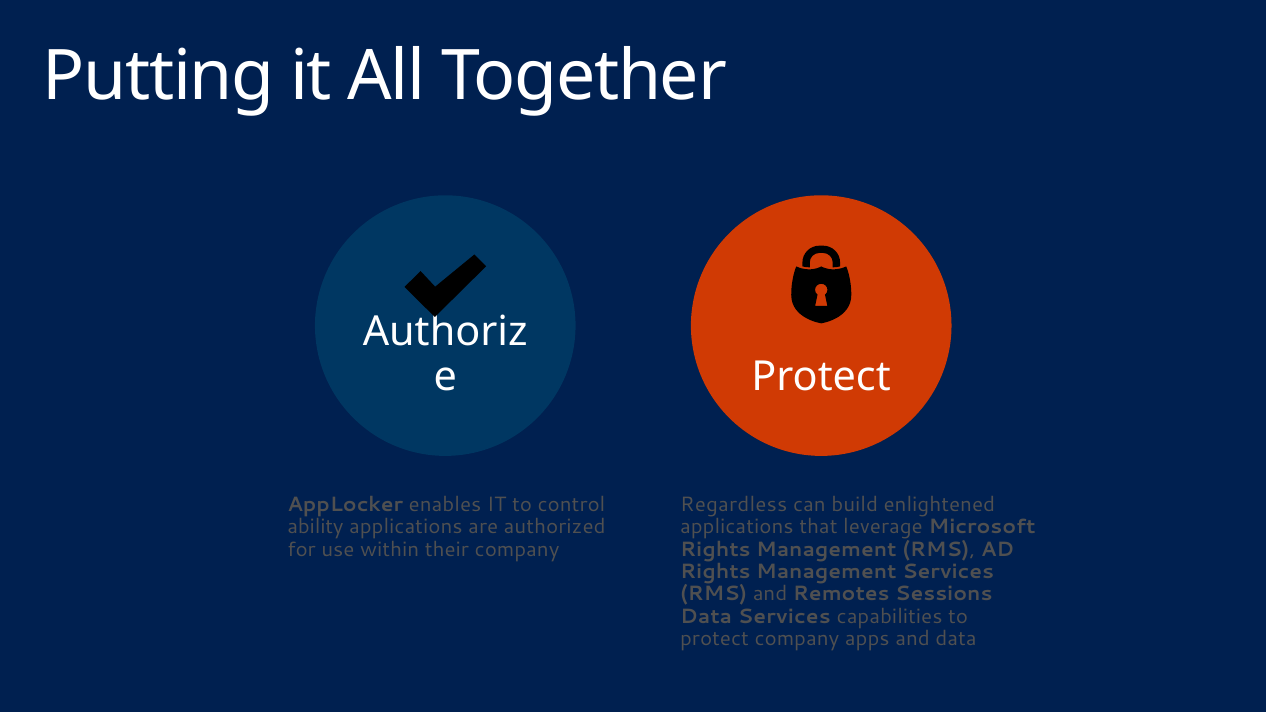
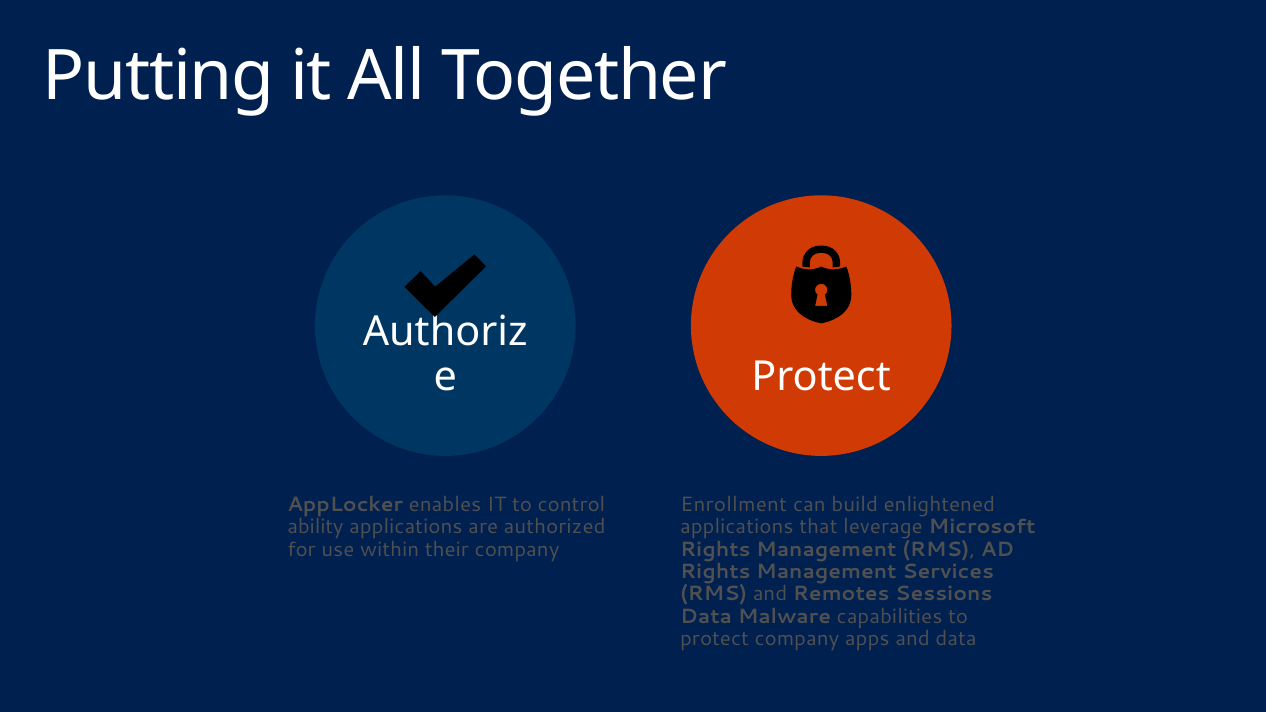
Regardless: Regardless -> Enrollment (734, 505)
Data Services: Services -> Malware (784, 616)
